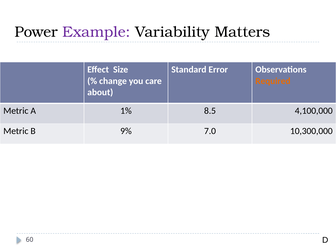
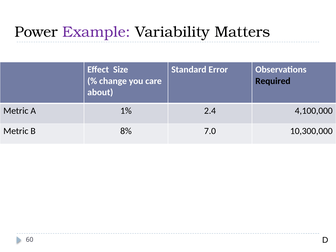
Required colour: orange -> black (273, 81)
8.5: 8.5 -> 2.4 (210, 111)
9%: 9% -> 8% (126, 131)
